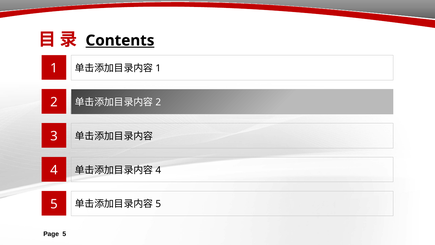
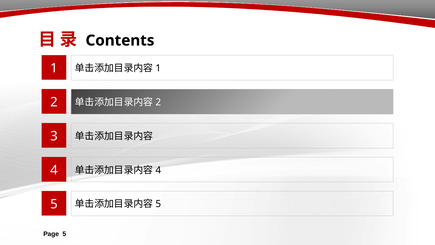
Contents underline: present -> none (120, 40)
